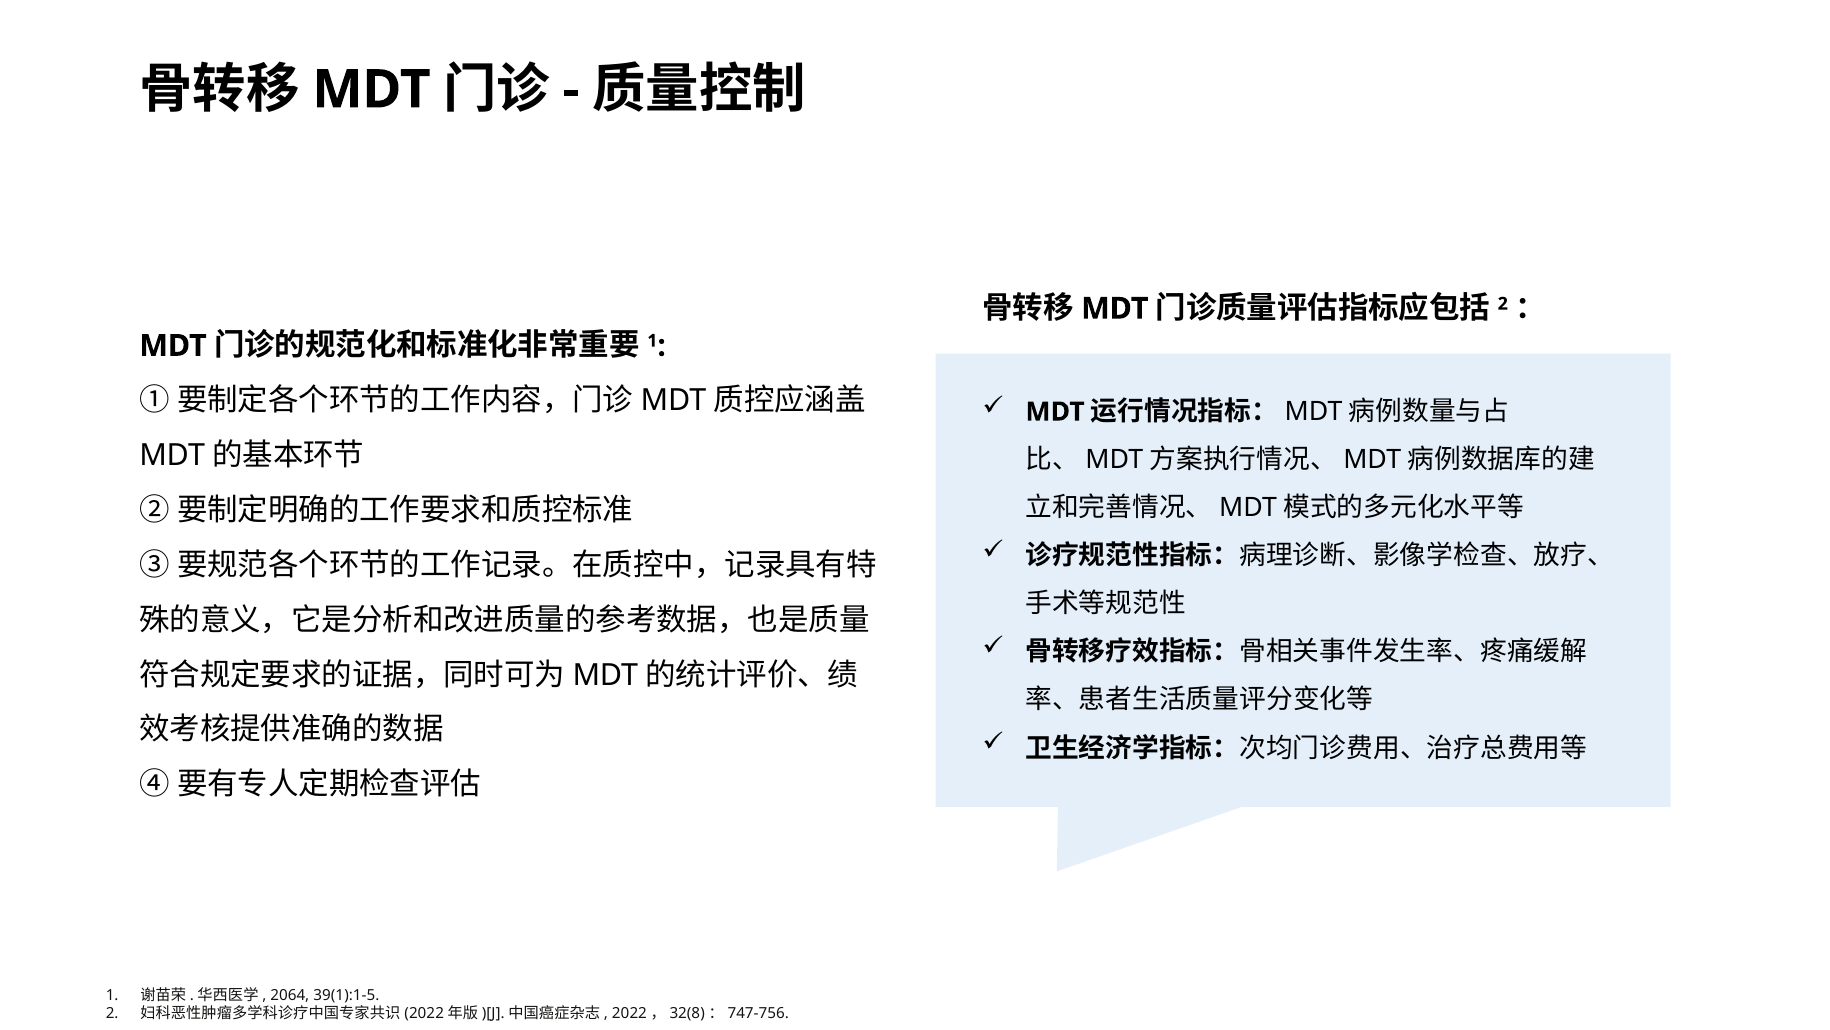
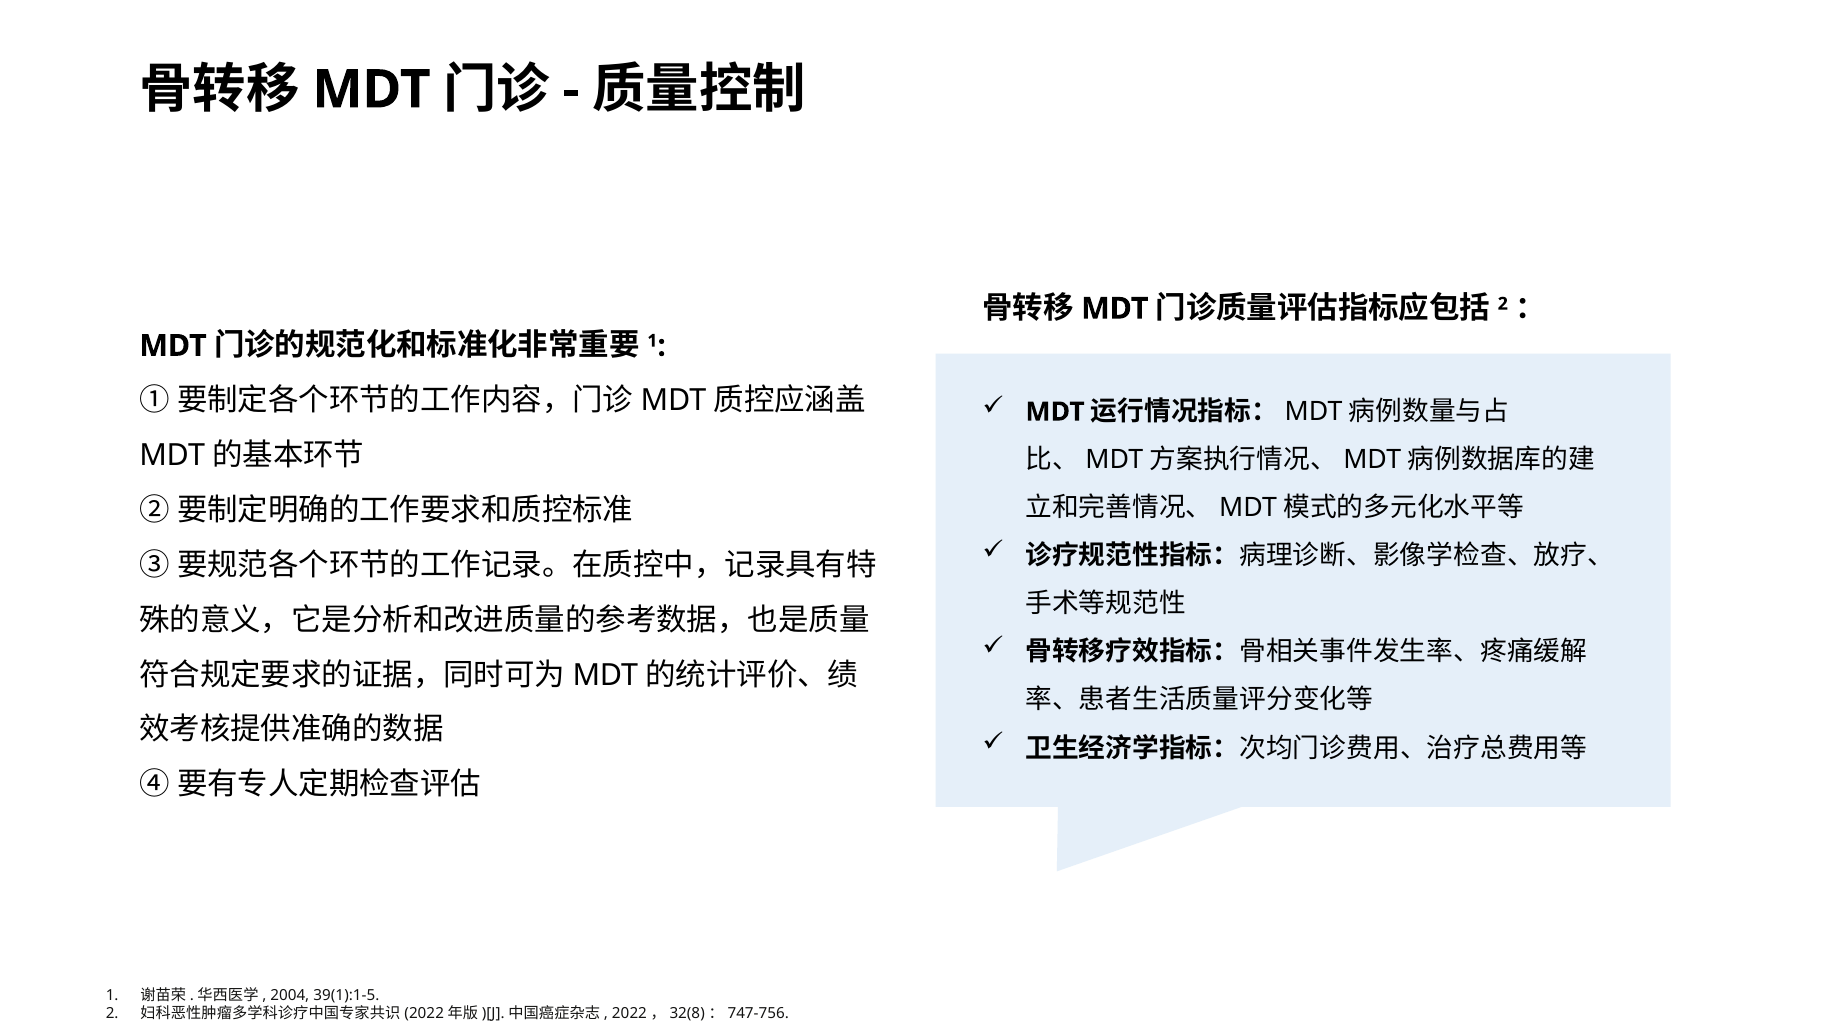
2064: 2064 -> 2004 (290, 995)
